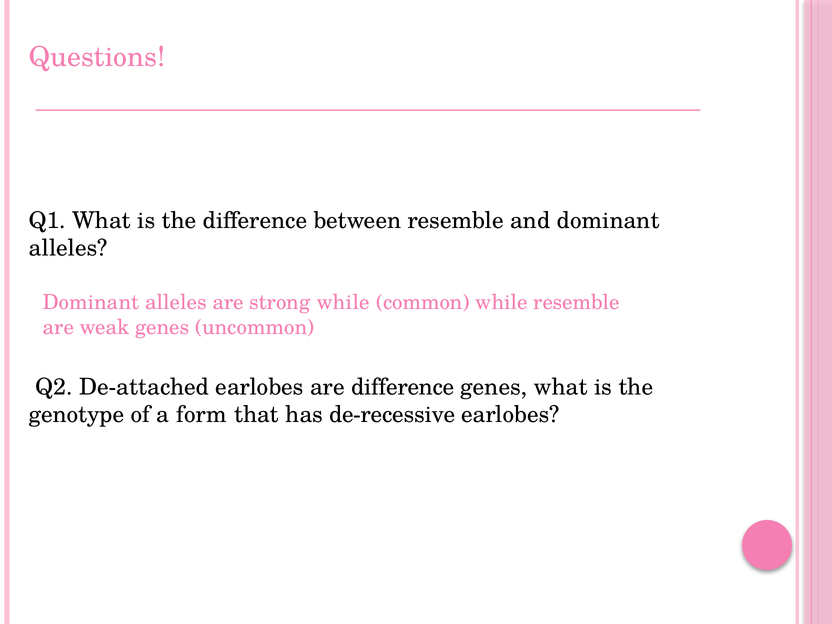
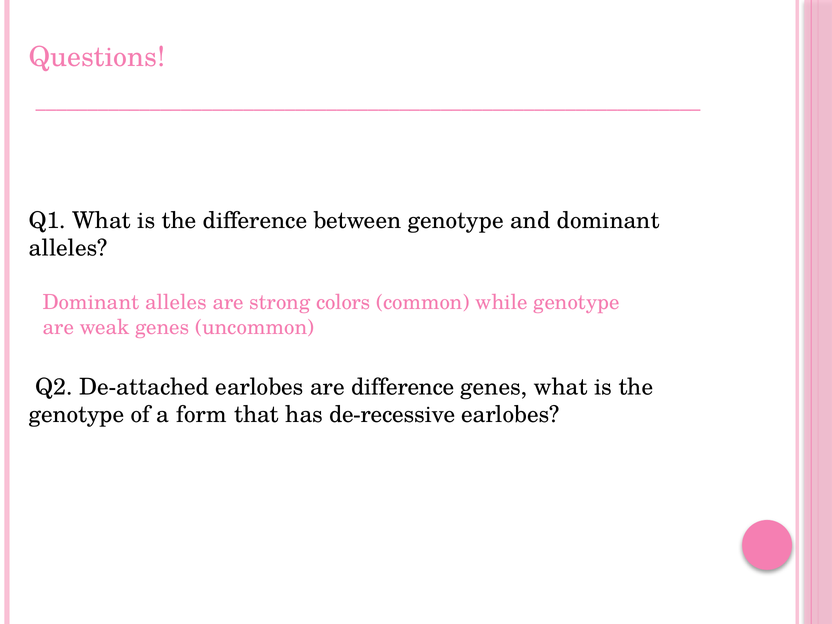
between resemble: resemble -> genotype (456, 221)
strong while: while -> colors (343, 302)
while resemble: resemble -> genotype (576, 302)
